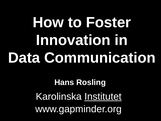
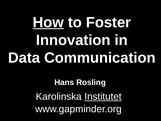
How underline: none -> present (48, 22)
